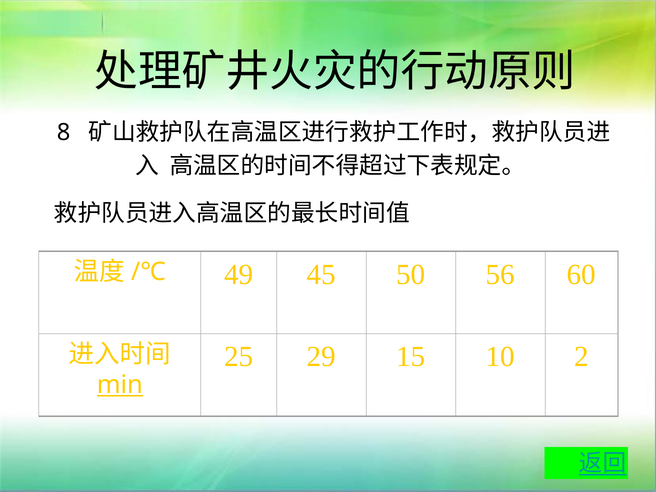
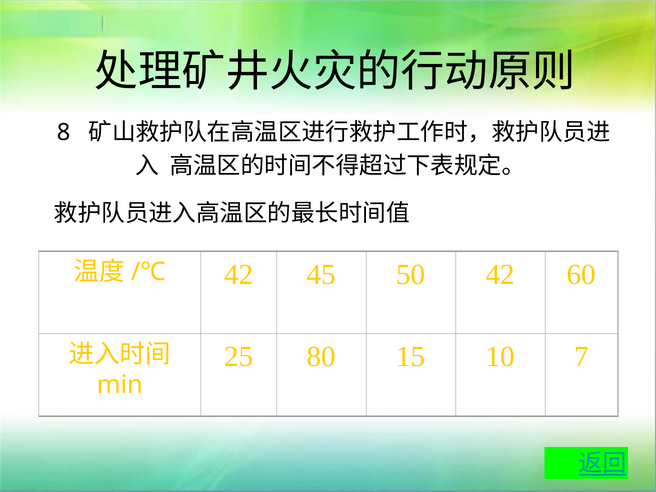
49: 49 -> 42 (239, 274)
50 56: 56 -> 42 (500, 274)
29: 29 -> 80 (321, 357)
2: 2 -> 7 (581, 357)
min underline: present -> none (120, 385)
